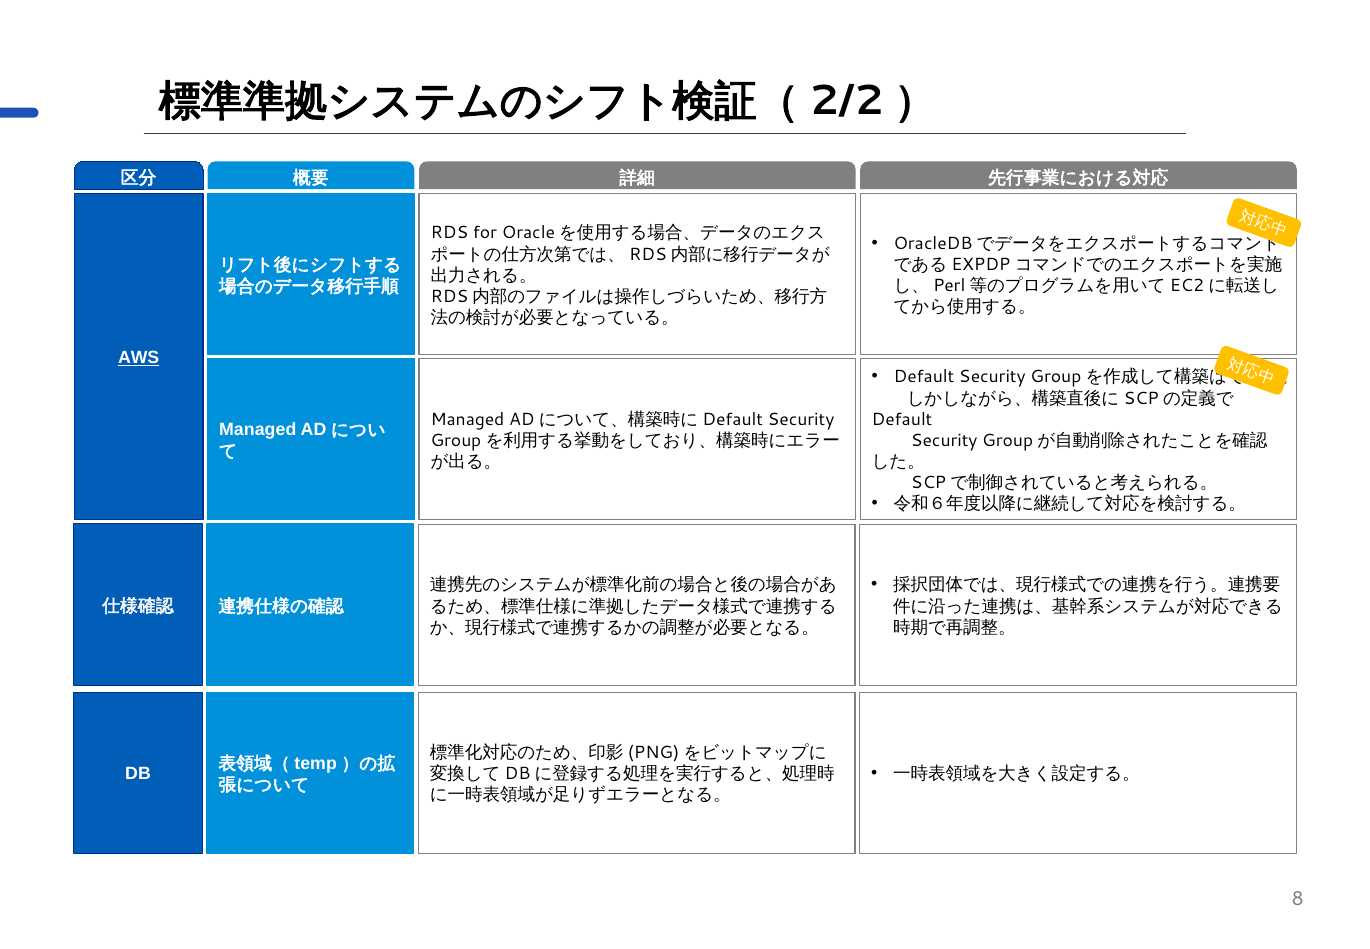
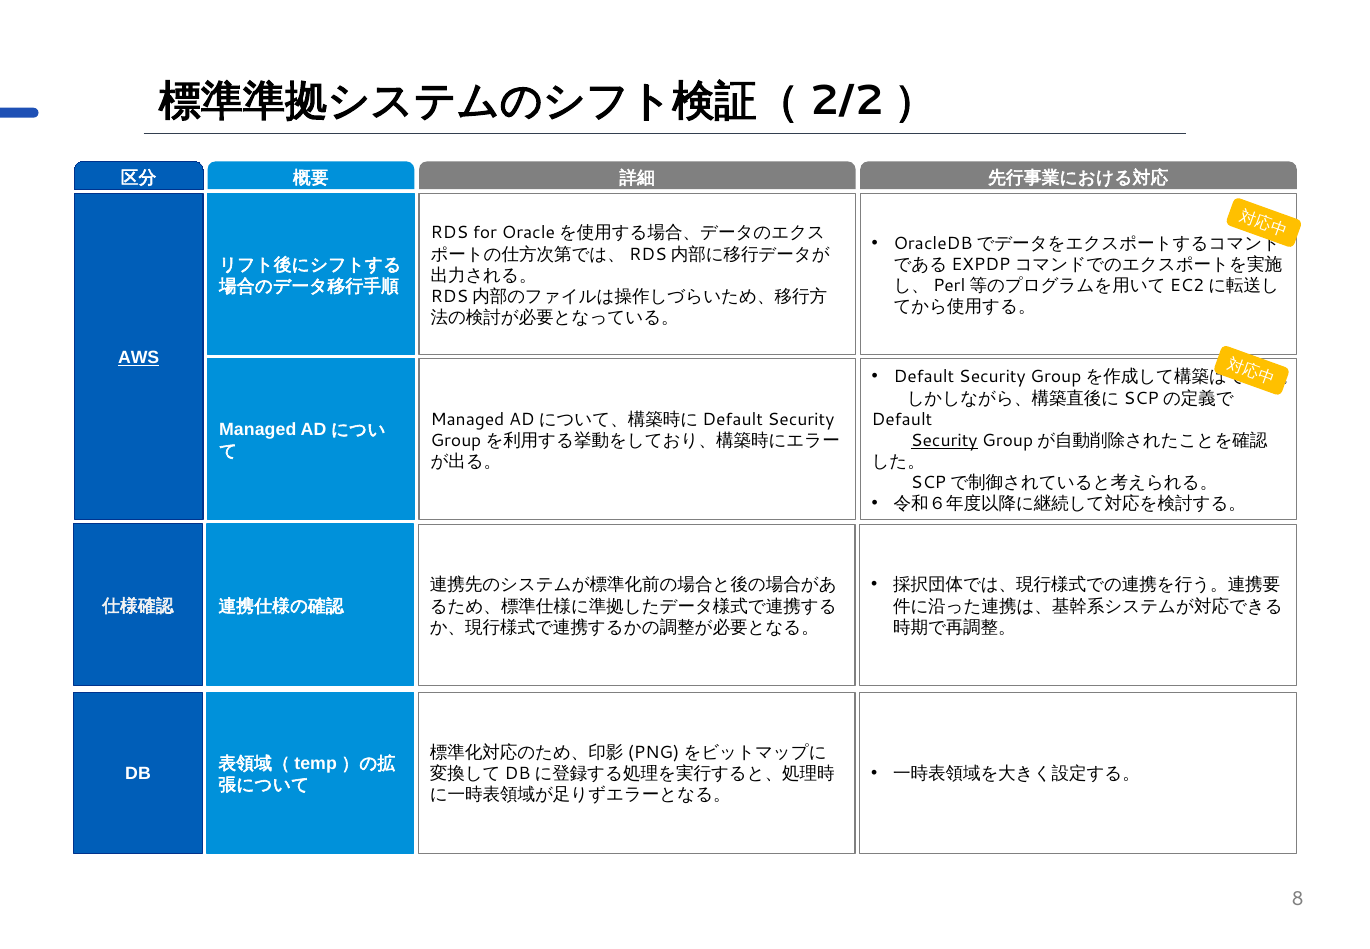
Security underline: none -> present (944, 440)
